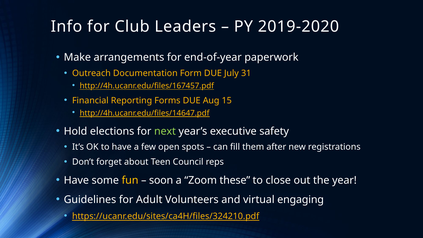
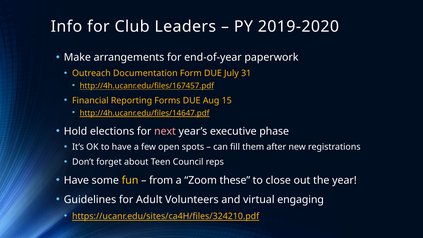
next colour: light green -> pink (165, 131)
safety: safety -> phase (274, 131)
soon: soon -> from (161, 180)
